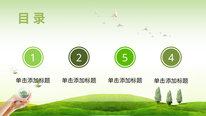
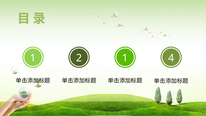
2 5: 5 -> 1 (125, 58)
